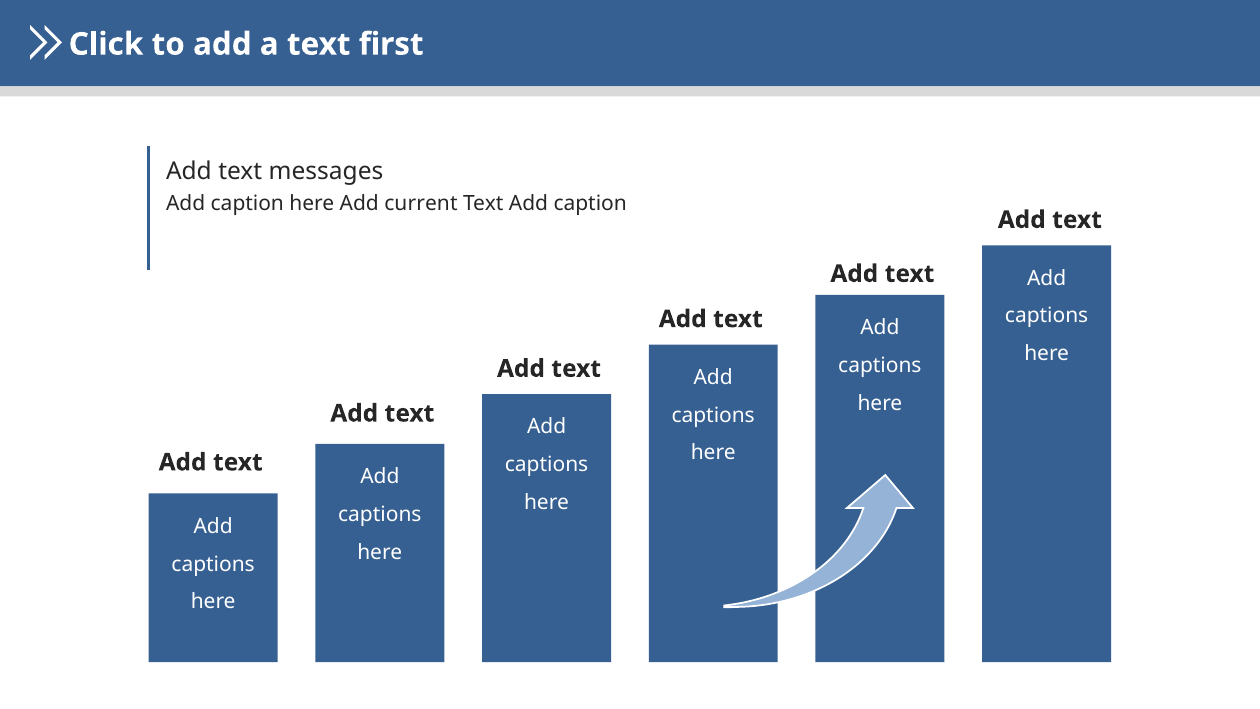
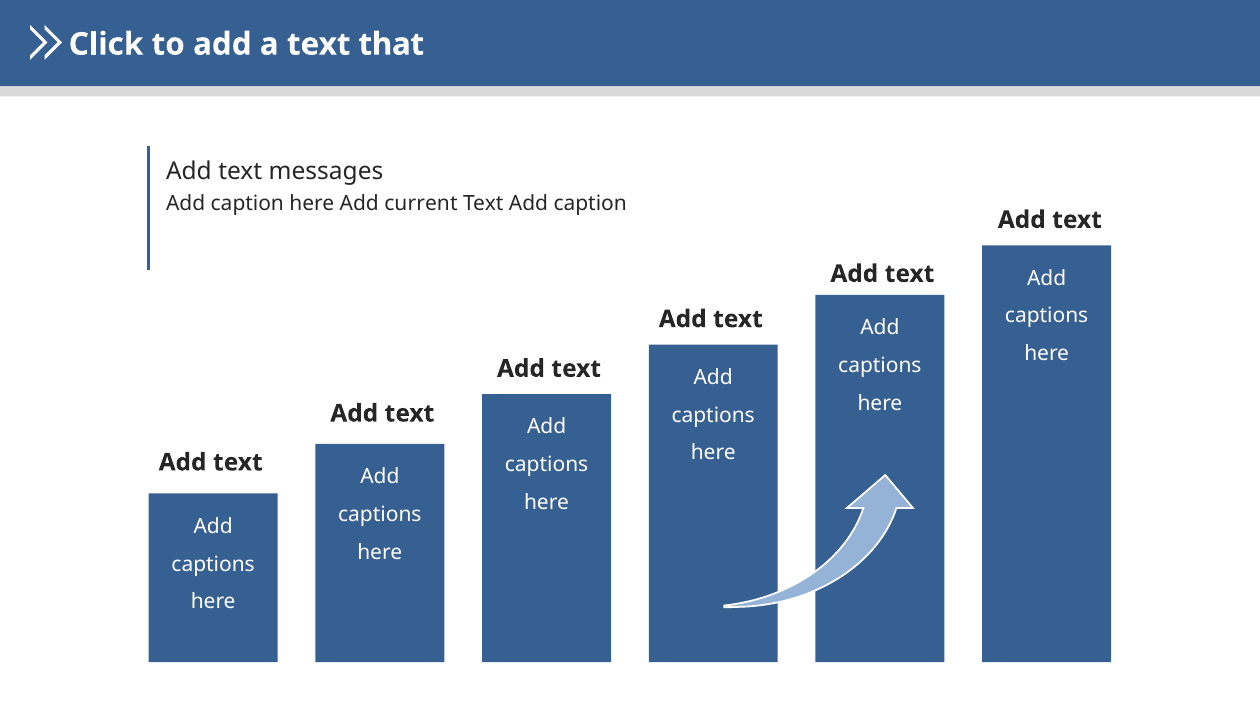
first: first -> that (391, 44)
